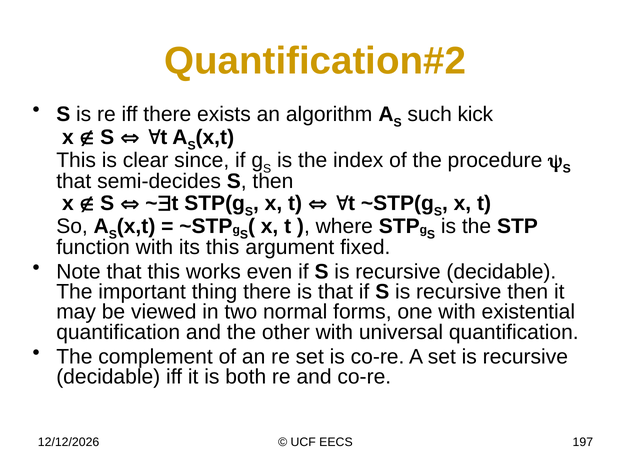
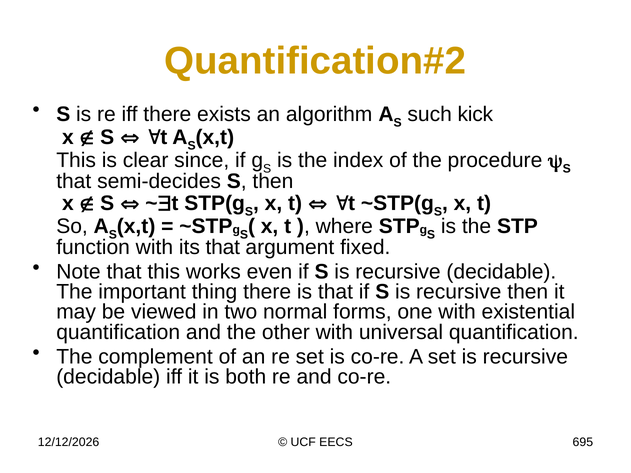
its this: this -> that (223, 247)
197: 197 -> 695 (583, 442)
